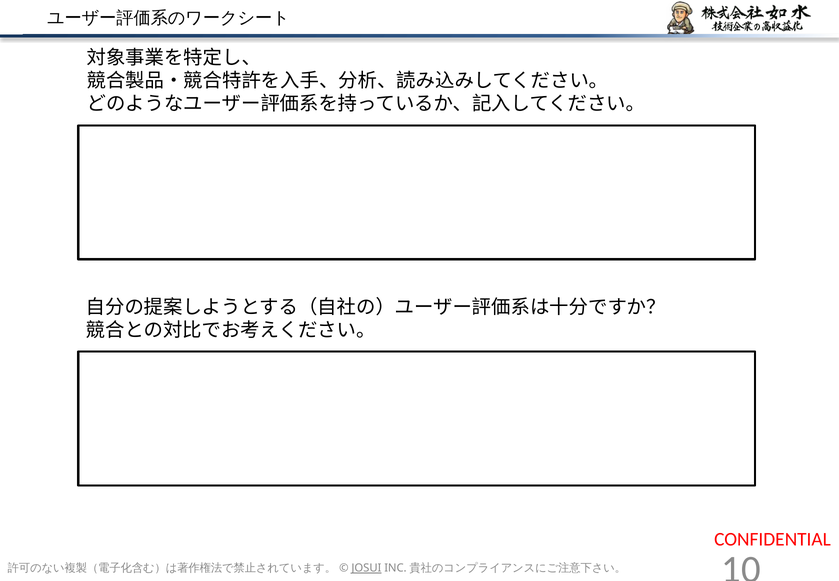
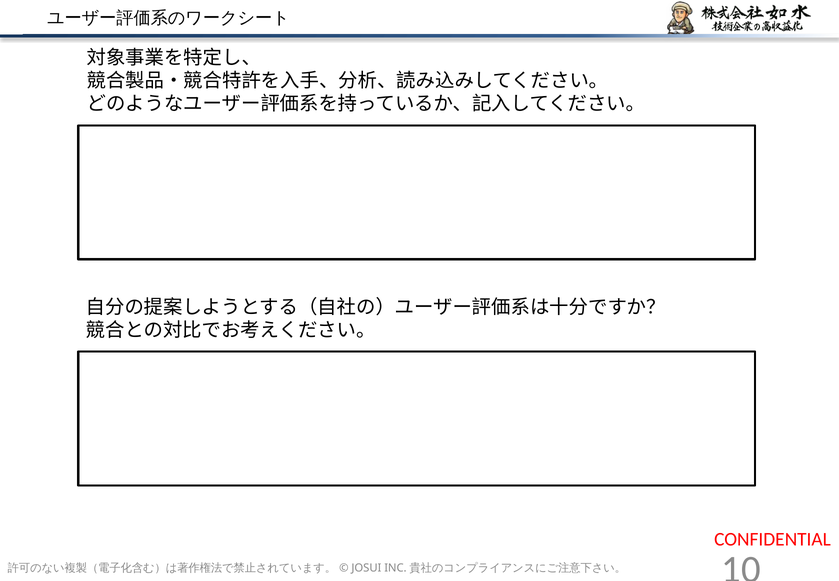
JOSUI underline: present -> none (366, 568)
